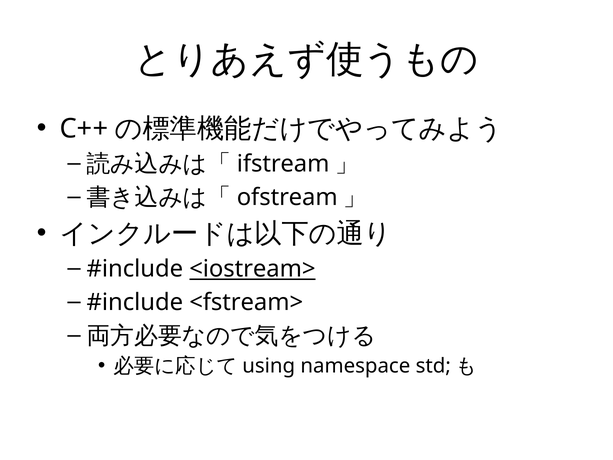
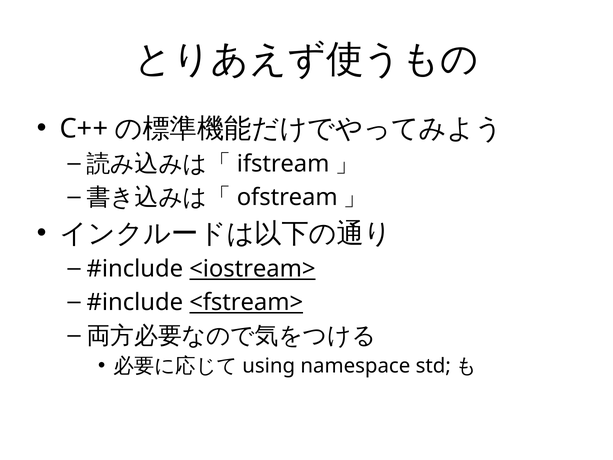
<fstream> underline: none -> present (246, 302)
